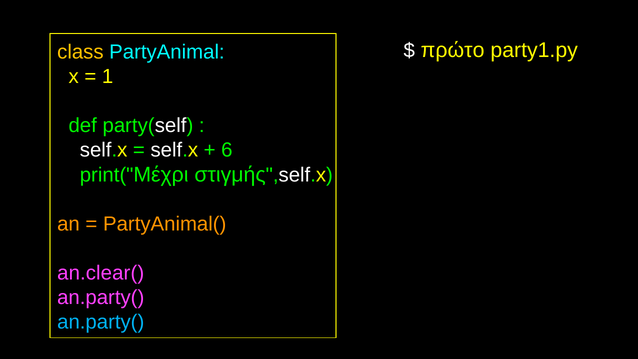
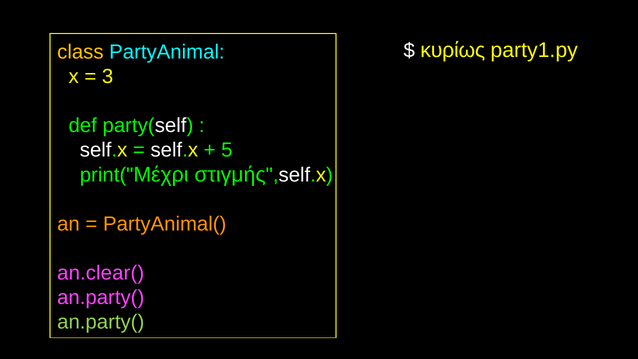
πρώτο: πρώτο -> κυρίως (453, 50)
1: 1 -> 3 (108, 76)
6: 6 -> 5 (227, 150)
an.party( colour: light blue -> light green (101, 322)
